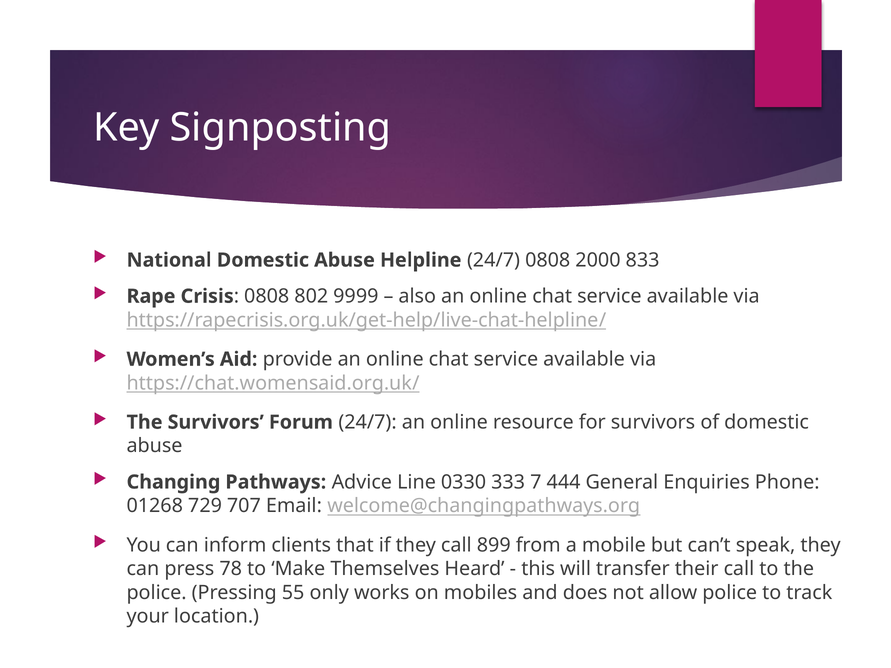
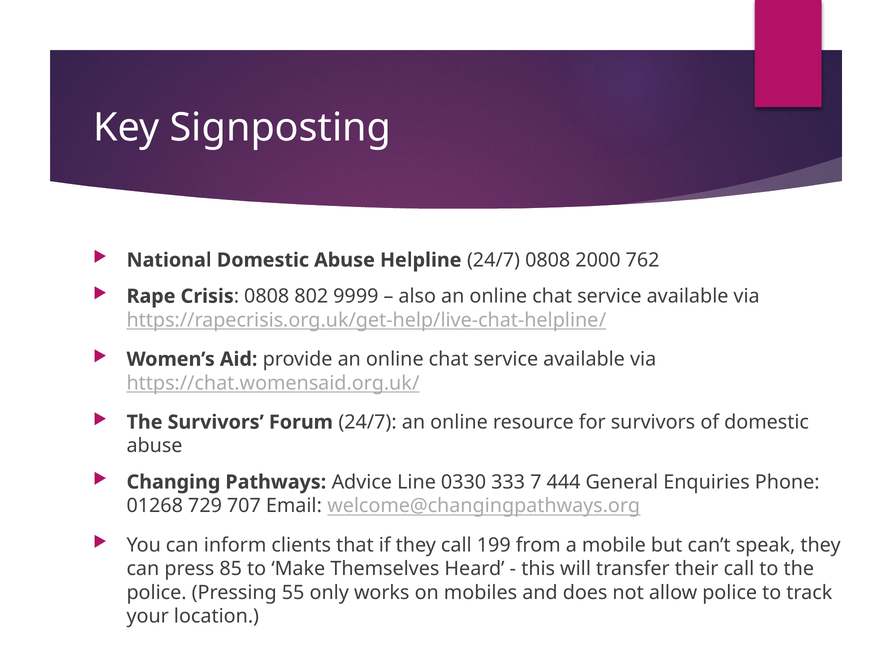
833: 833 -> 762 (643, 260)
899: 899 -> 199 (494, 545)
78: 78 -> 85 (231, 569)
